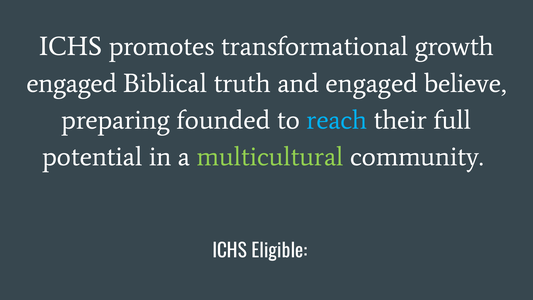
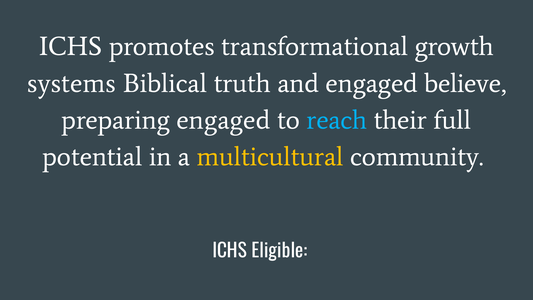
engaged: engaged -> systems (71, 83)
preparing founded: founded -> engaged (223, 120)
multicultural colour: light green -> yellow (270, 157)
